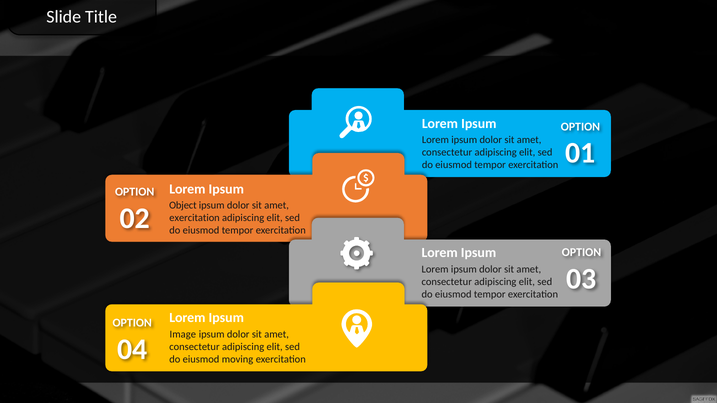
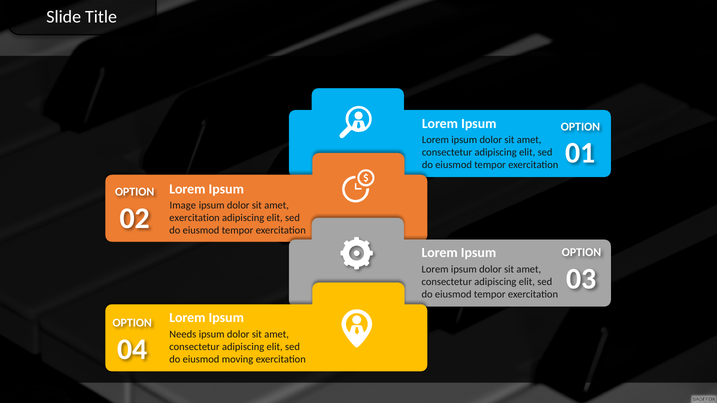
Object: Object -> Image (183, 206)
Image: Image -> Needs (183, 334)
